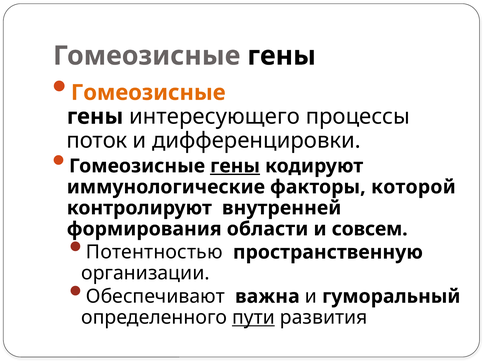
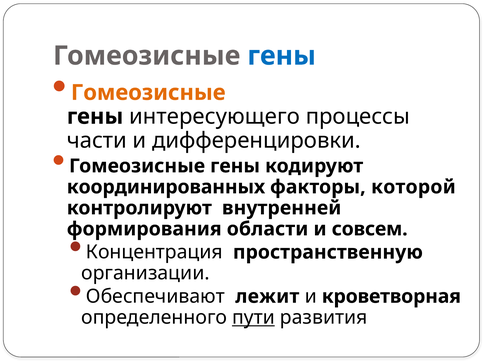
гены colour: black -> blue (282, 56)
поток: поток -> части (97, 140)
гены underline: present -> none (235, 166)
иммунологические: иммунологические -> координированных (166, 187)
Потентностью: Потентностью -> Концентрация (154, 252)
важна: важна -> лежит (267, 297)
гуморальный: гуморальный -> кроветворная (391, 297)
